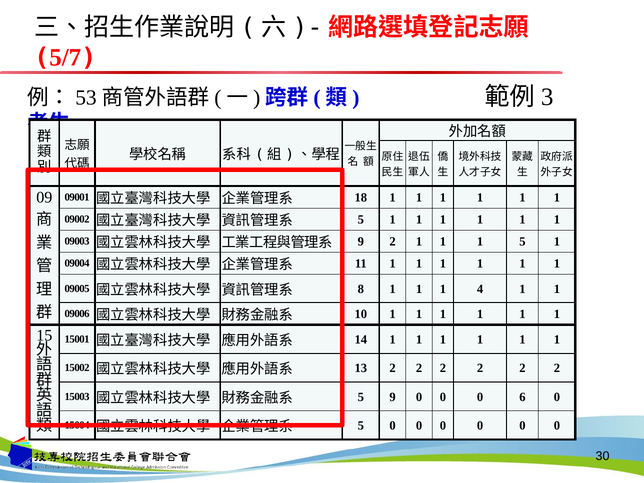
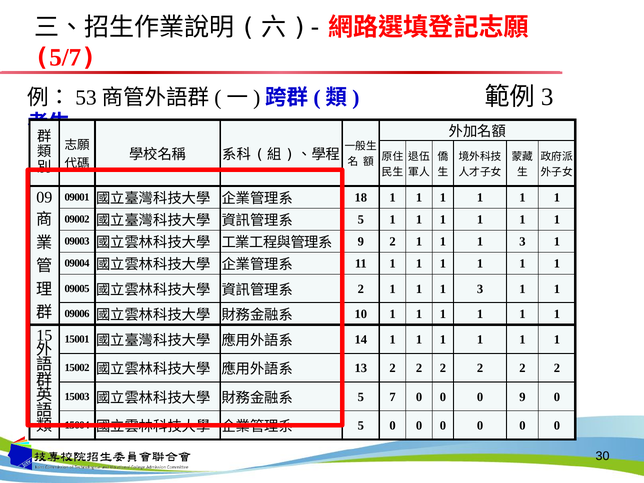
5: 5 -> 3 (522, 242)
8: 8 -> 2 (361, 289)
4: 4 -> 3 (480, 289)
5 9: 9 -> 7 (393, 397)
0 6: 6 -> 9 (522, 397)
